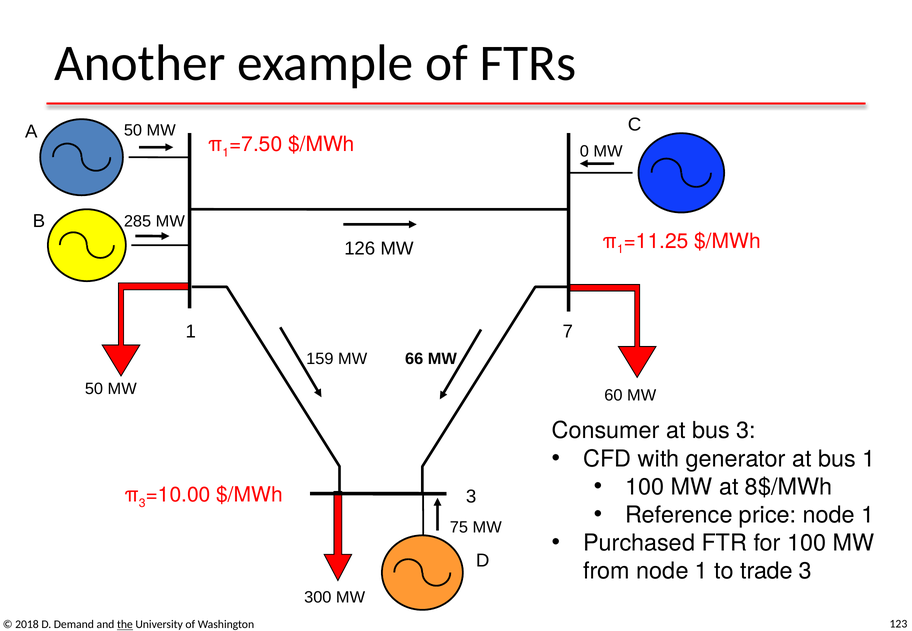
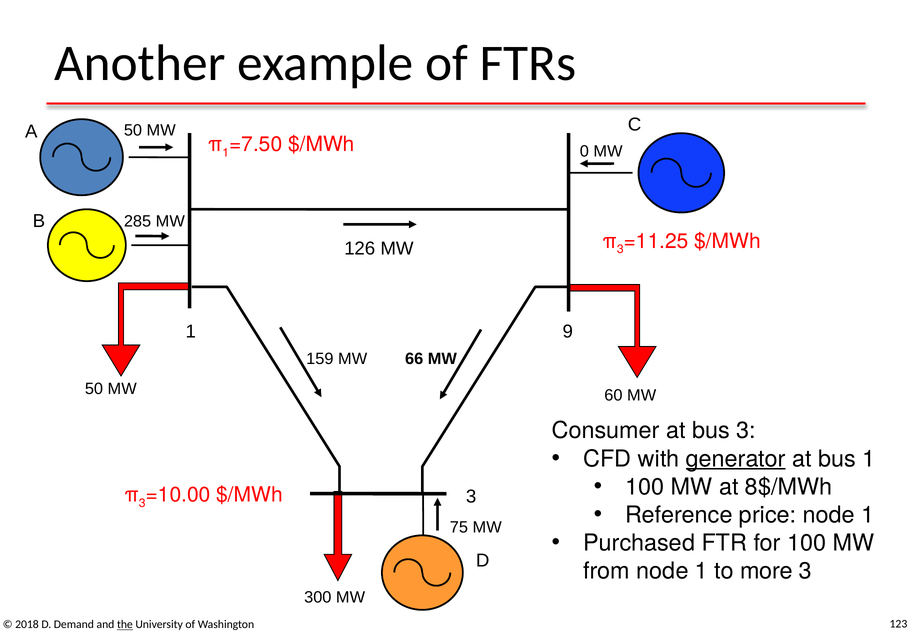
1: 1 -> 3 (620, 249)
7: 7 -> 9 (568, 332)
generator underline: none -> present (736, 459)
trade: trade -> more (766, 571)
